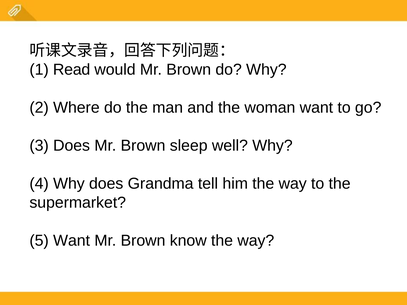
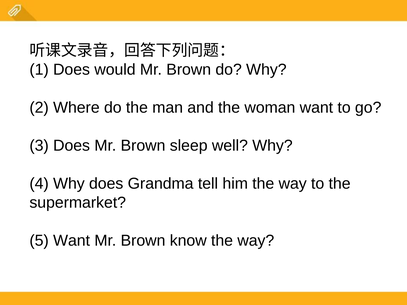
1 Read: Read -> Does (72, 70)
